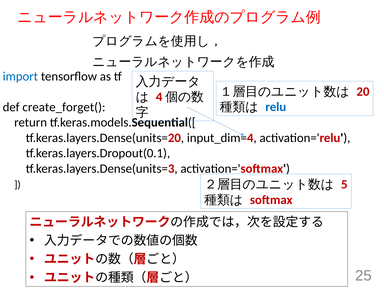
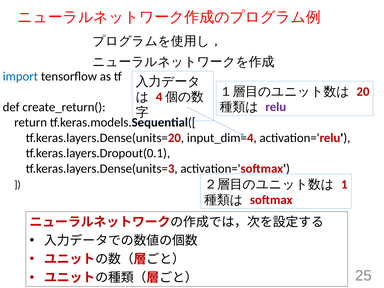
create_forget(: create_forget( -> create_return( (64, 107)
relu colour: blue -> purple (276, 107)
5: 5 -> 1 (344, 184)
